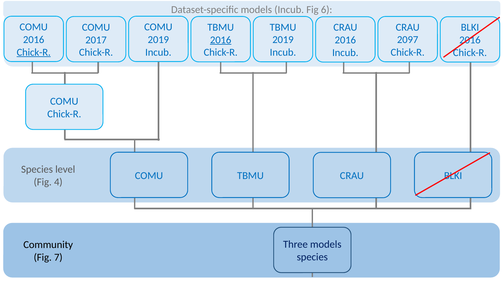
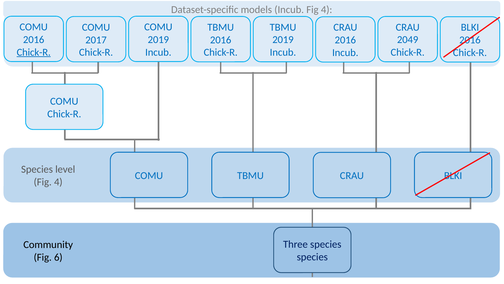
6: 6 -> 4 (327, 10)
2097: 2097 -> 2049 (408, 40)
2016 underline: present -> none (221, 40)
Three models: models -> species (326, 244)
7: 7 -> 6 (58, 257)
